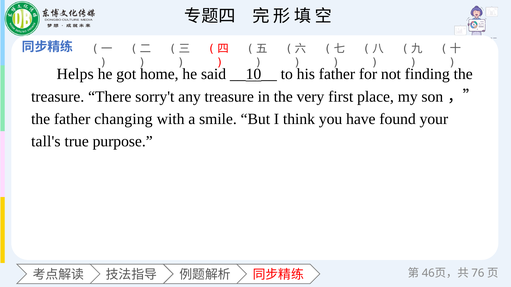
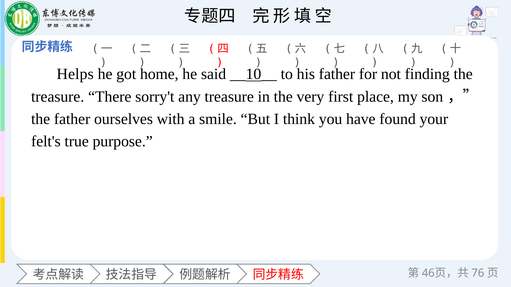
changing: changing -> ourselves (124, 119)
tall's: tall's -> felt's (46, 142)
